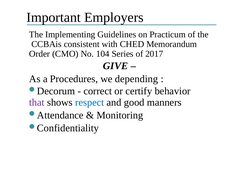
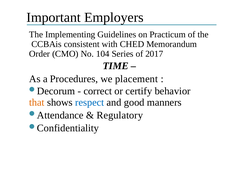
GIVE: GIVE -> TIME (116, 66)
depending: depending -> placement (136, 79)
that colour: purple -> orange (37, 103)
Monitoring: Monitoring -> Regulatory (120, 116)
